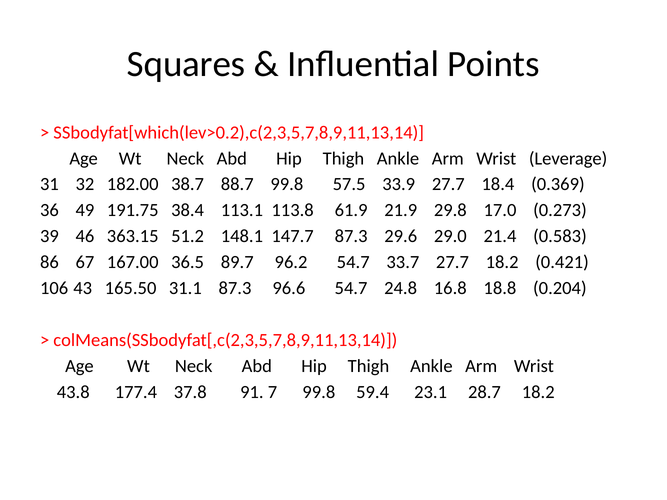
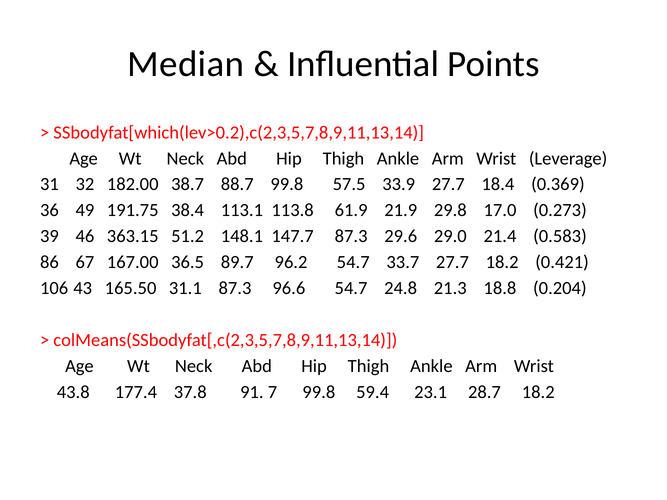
Squares: Squares -> Median (186, 64)
16.8: 16.8 -> 21.3 (450, 288)
